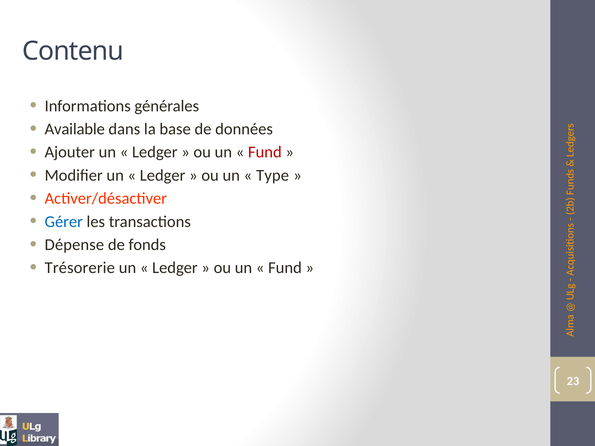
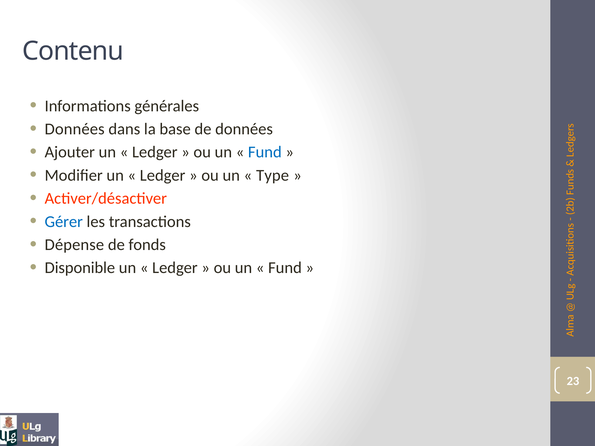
Available: Available -> Données (75, 129)
Fund colour: red -> blue (265, 152)
Trésorerie: Trésorerie -> Disponible (80, 268)
